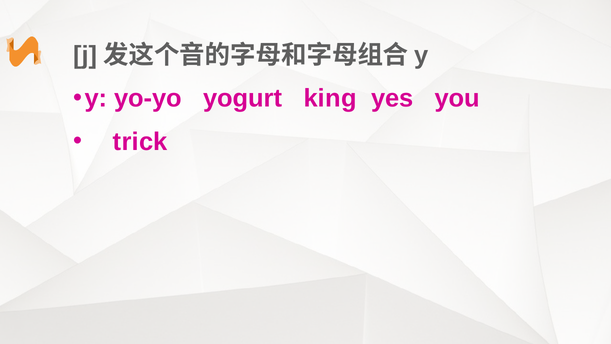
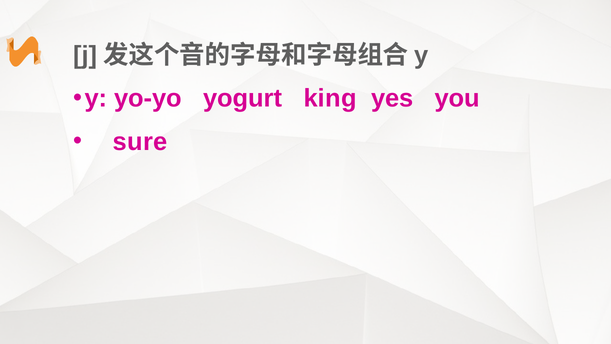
trick: trick -> sure (140, 141)
